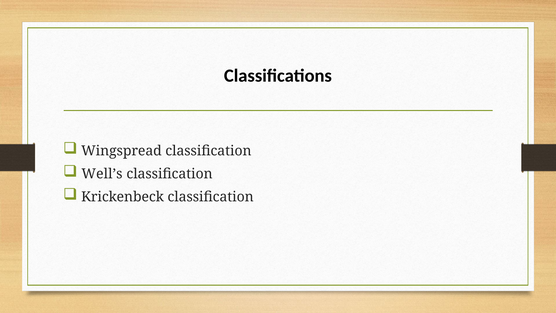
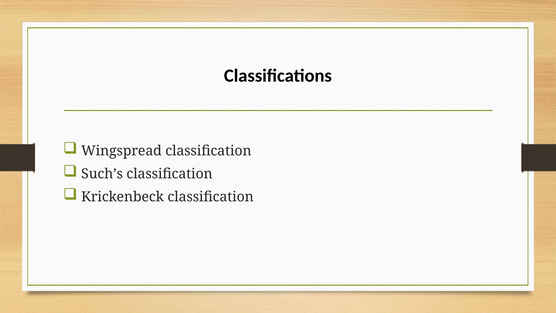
Well’s: Well’s -> Such’s (102, 174)
